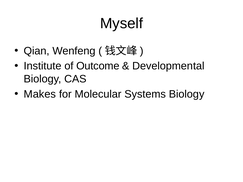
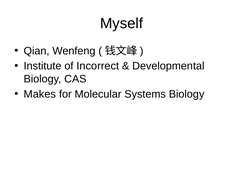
Outcome: Outcome -> Incorrect (98, 66)
